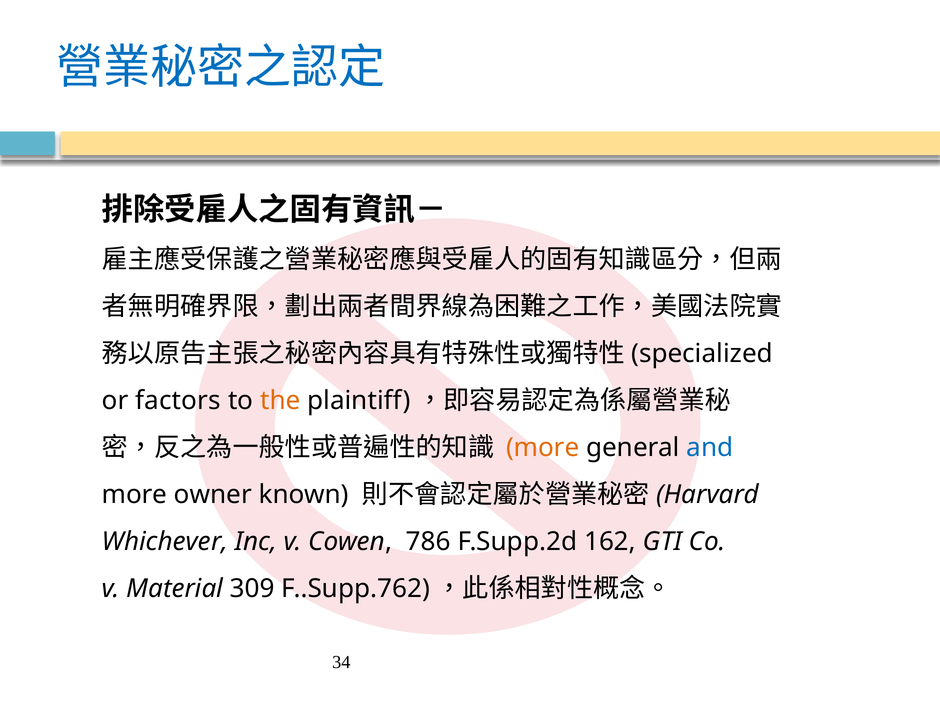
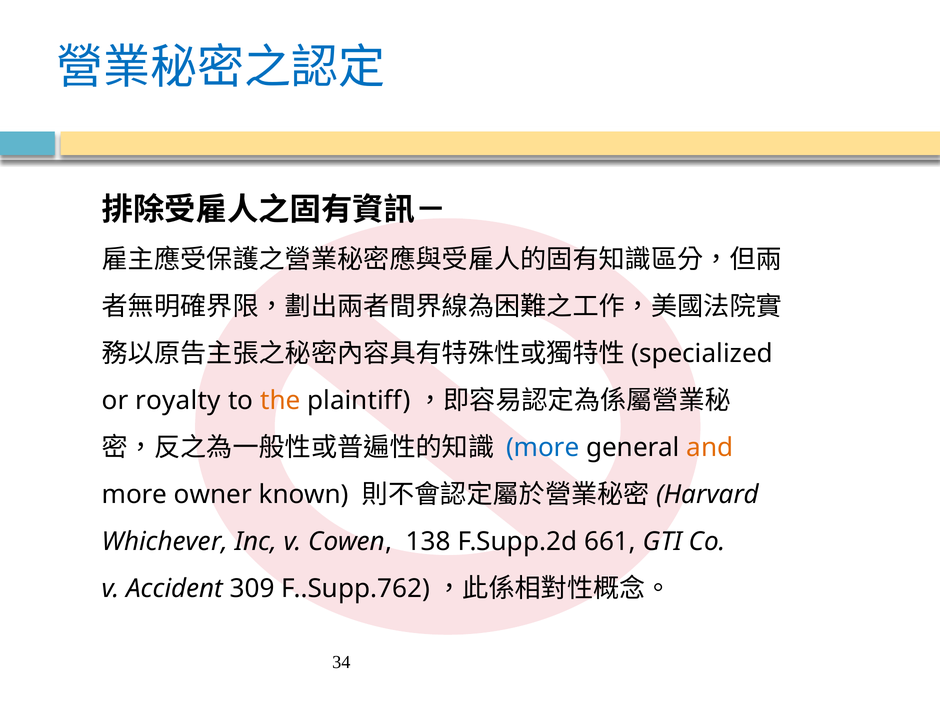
factors: factors -> royalty (178, 401)
more colour: orange -> blue (543, 448)
and colour: blue -> orange (710, 448)
786: 786 -> 138 (428, 542)
162: 162 -> 661 (610, 542)
Material: Material -> Accident (175, 589)
